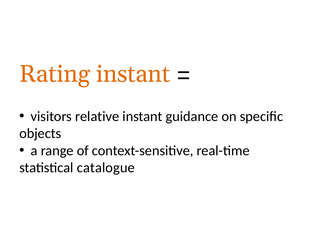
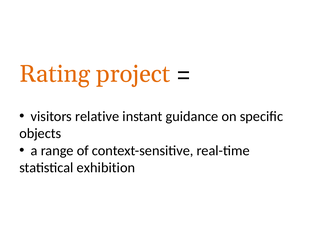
Rating instant: instant -> project (133, 74)
catalogue: catalogue -> exhibition (106, 168)
